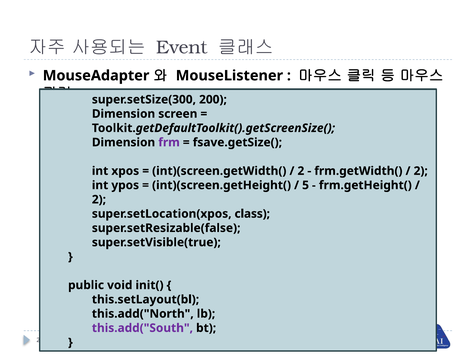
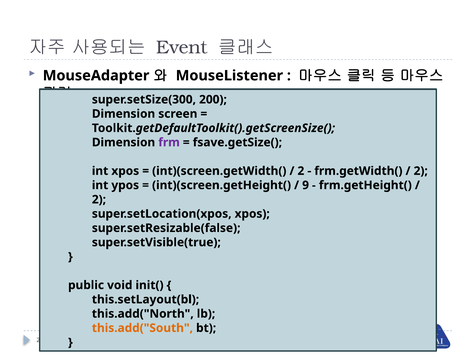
5: 5 -> 9 (306, 185)
super.setLocation(xpos class: class -> xpos (252, 214)
this.add("South colour: purple -> orange (142, 328)
